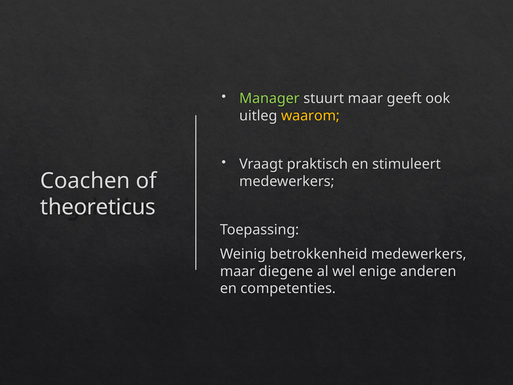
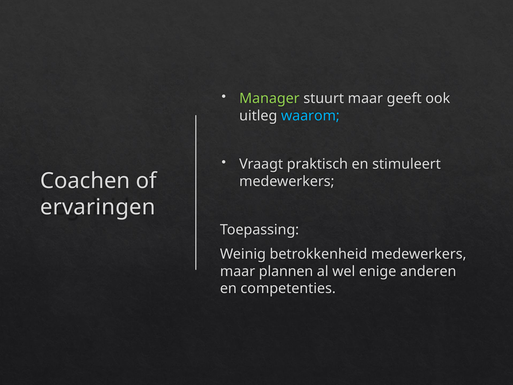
waarom colour: yellow -> light blue (310, 116)
theoreticus: theoreticus -> ervaringen (98, 207)
diegene: diegene -> plannen (286, 271)
